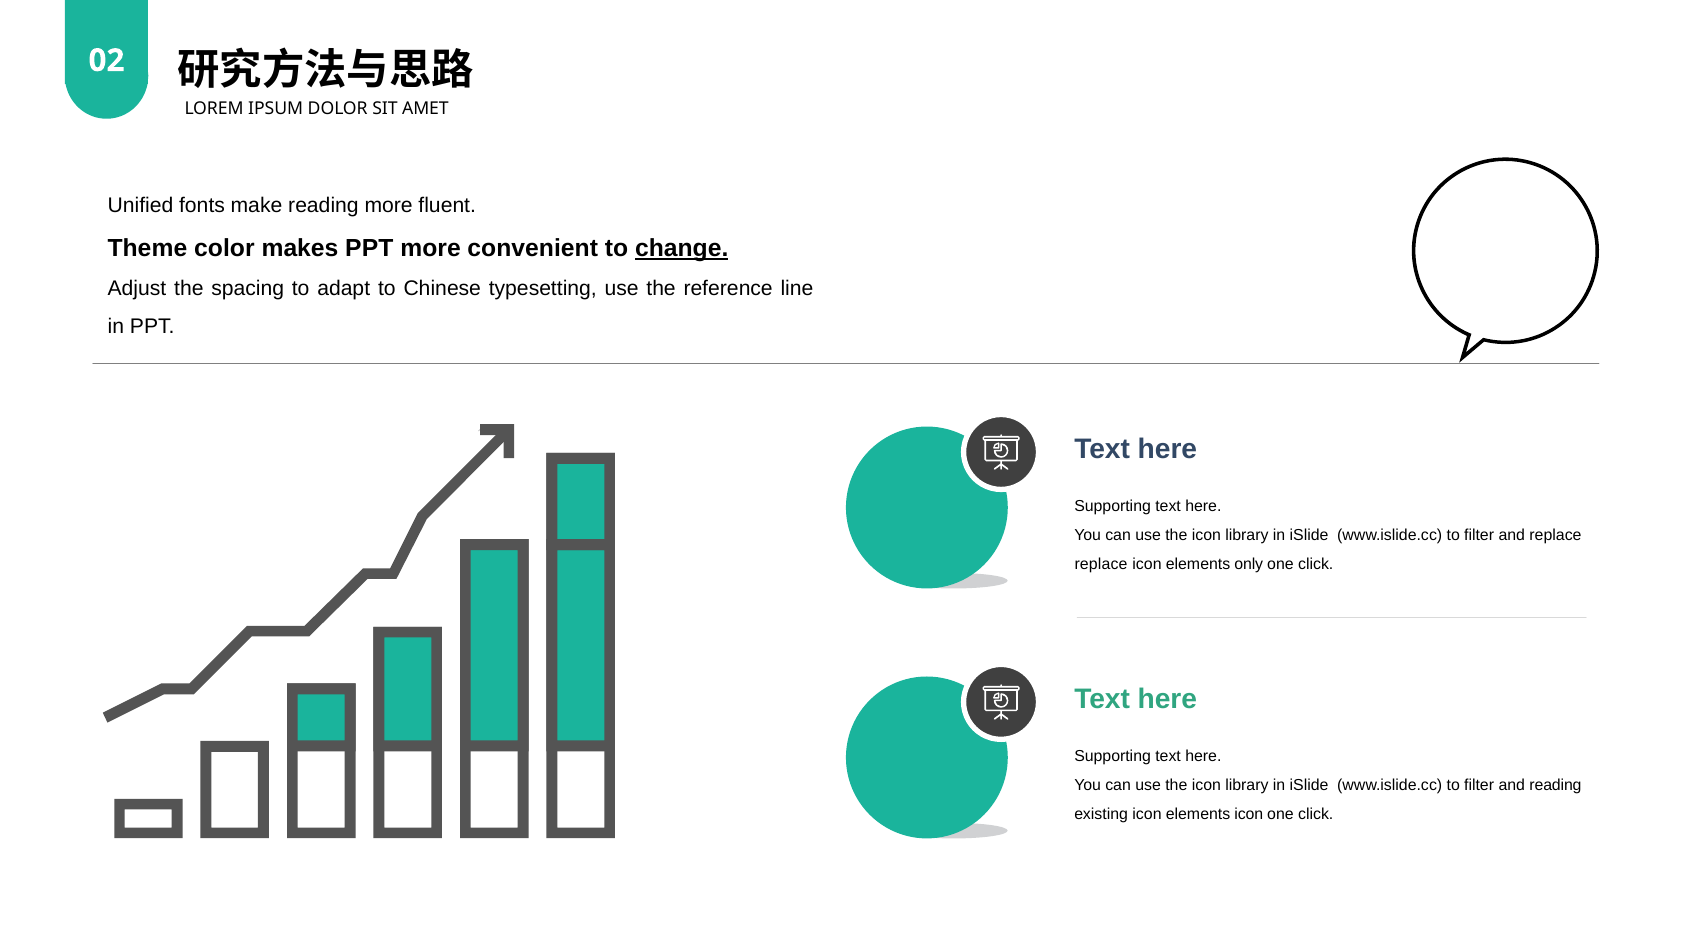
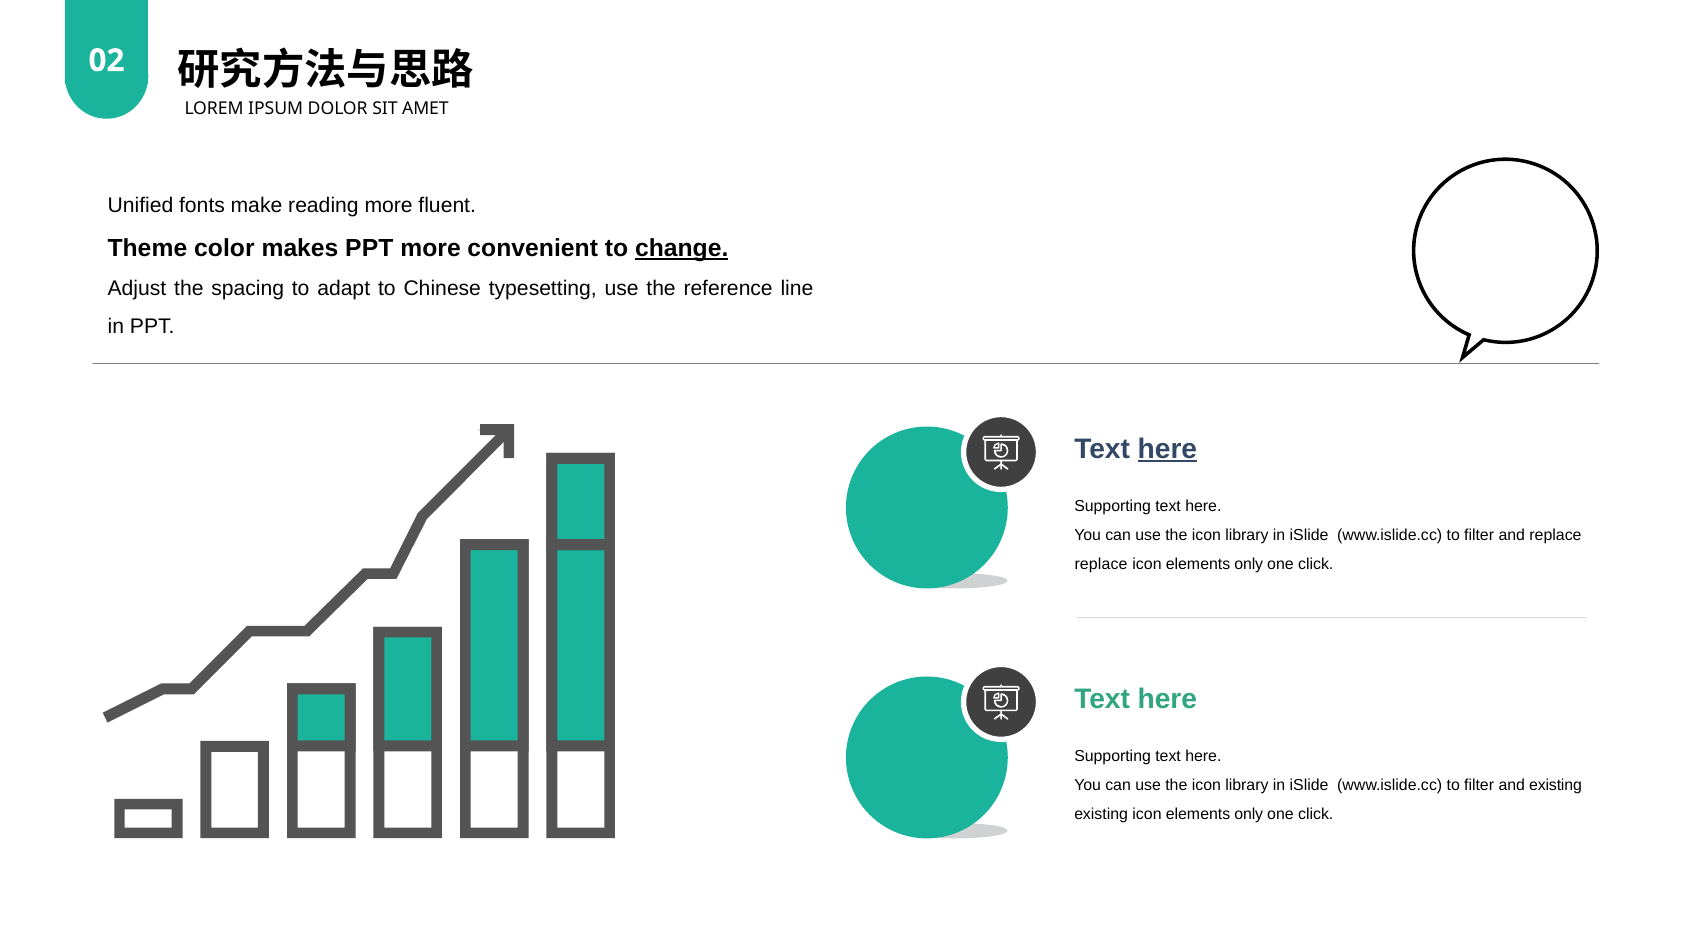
here underline: none -> present (1167, 449)
and reading: reading -> existing (1556, 785)
existing icon elements icon: icon -> only (1249, 814)
